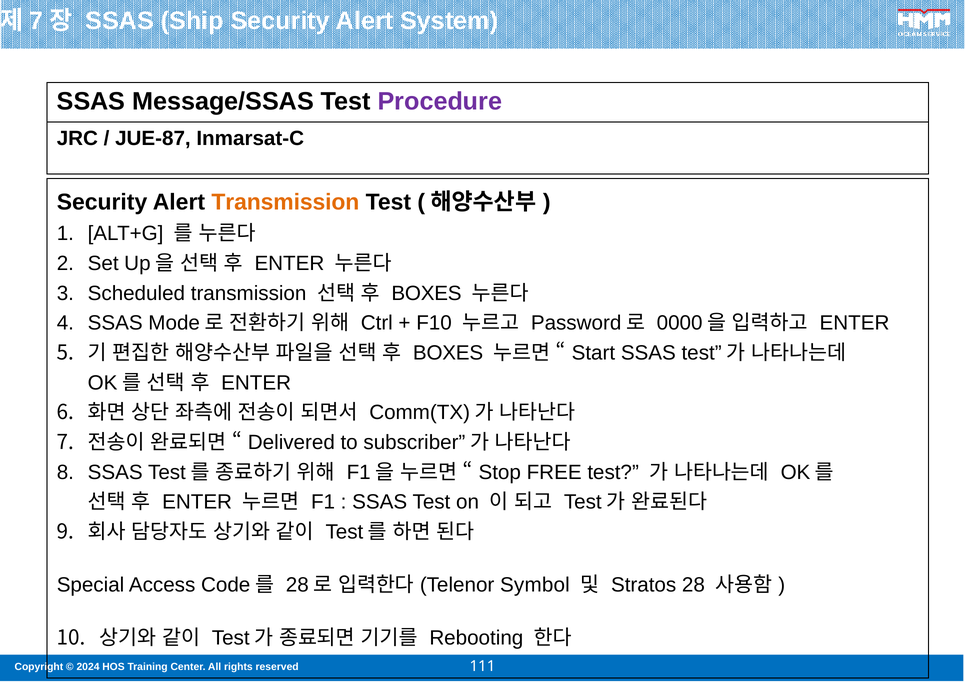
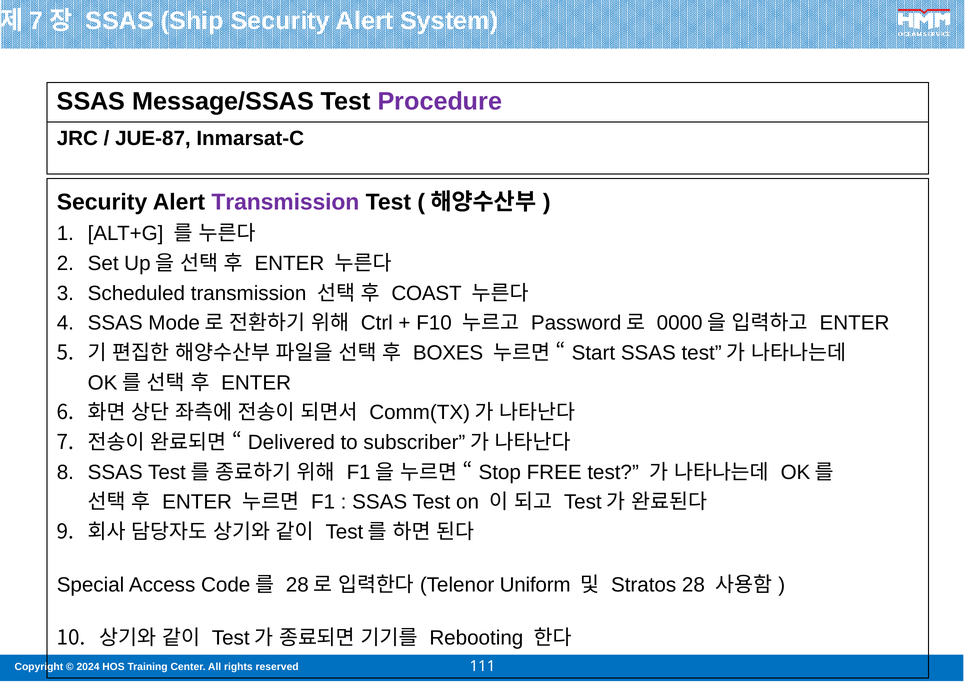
Transmission colour: orange -> purple (285, 202)
BOXES: BOXES -> COAST (427, 293)
Symbol: Symbol -> Uniform (535, 585)
